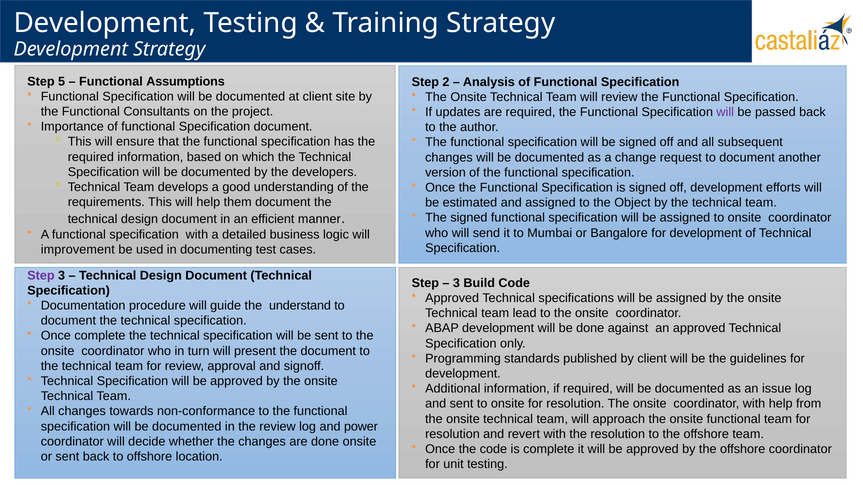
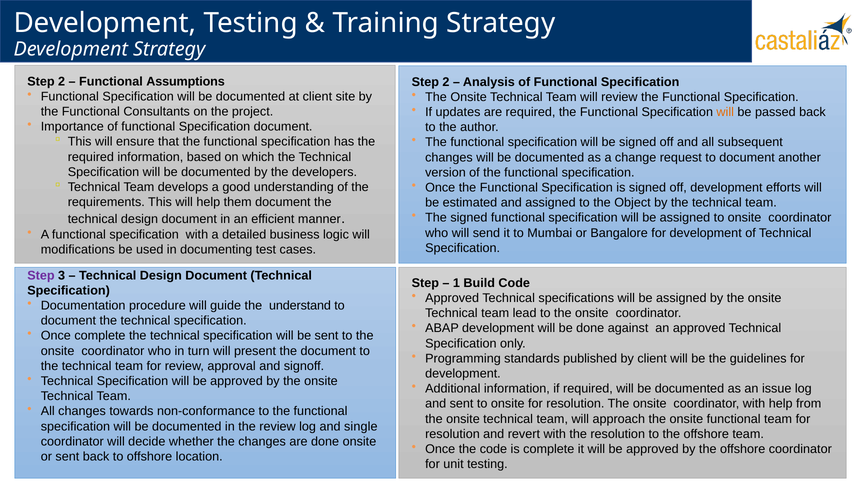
5: 5 -> 2 (62, 81)
will colour: purple -> orange (725, 112)
improvement: improvement -> modifications (78, 250)
3: 3 -> 1 (456, 283)
power: power -> single (361, 427)
